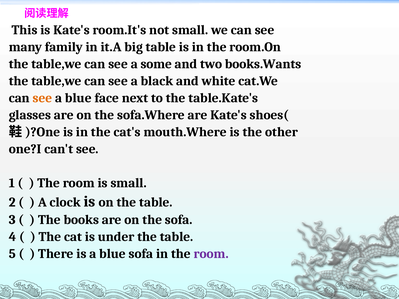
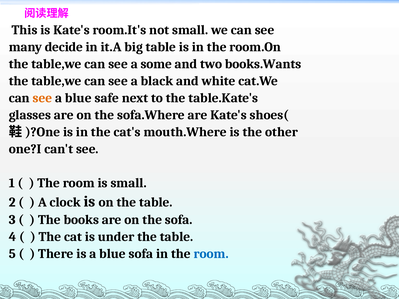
family: family -> decide (64, 47)
face: face -> safe (107, 98)
room colour: purple -> blue (211, 254)
